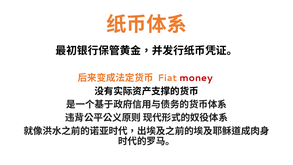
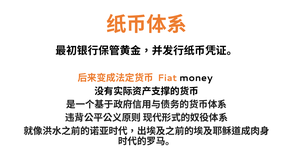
money colour: red -> black (196, 78)
